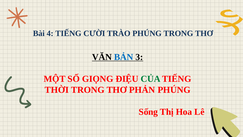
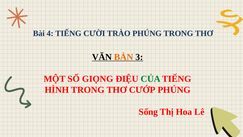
BẢN colour: blue -> orange (124, 57)
THỜI: THỜI -> HÌNH (57, 90)
PHẢN: PHẢN -> CƯỚP (142, 90)
